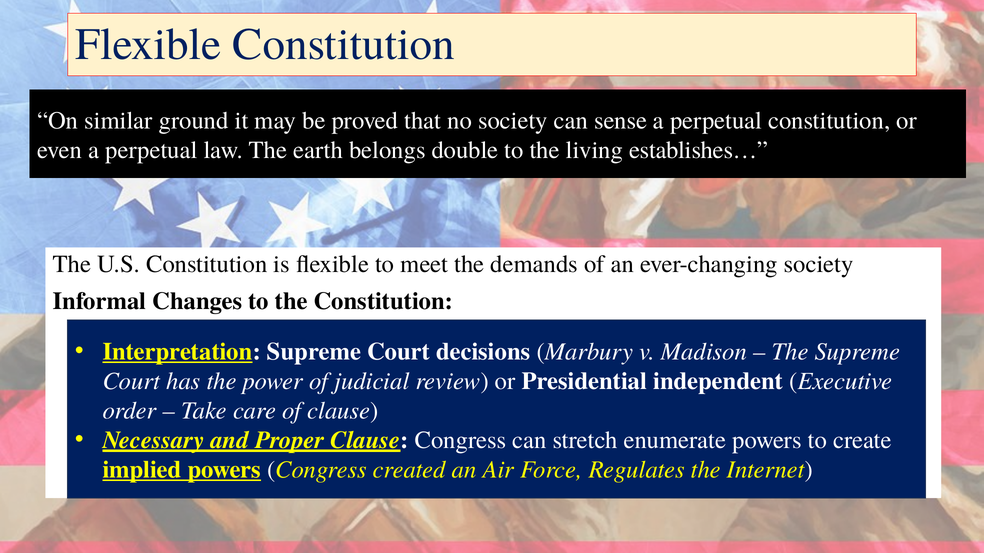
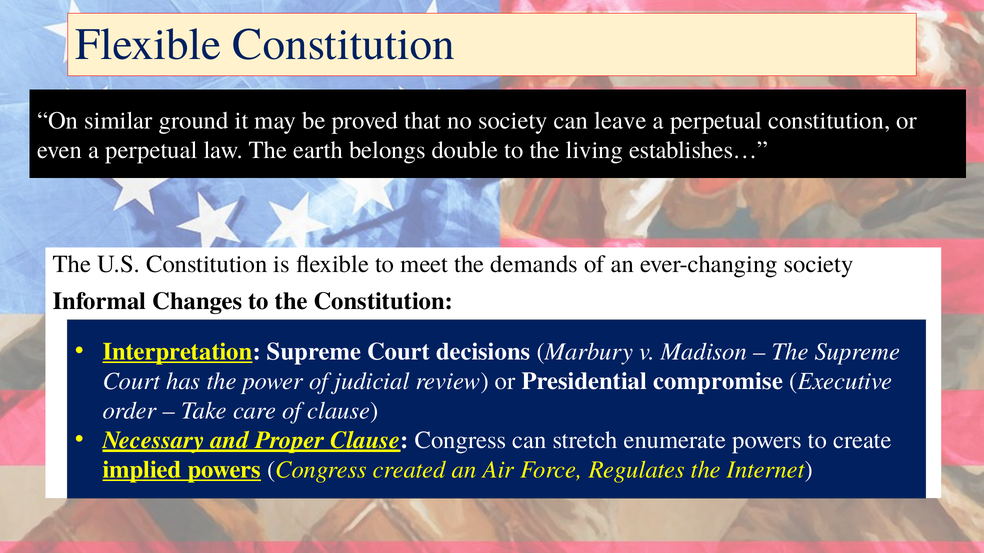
sense: sense -> leave (620, 121)
independent: independent -> compromise (718, 382)
